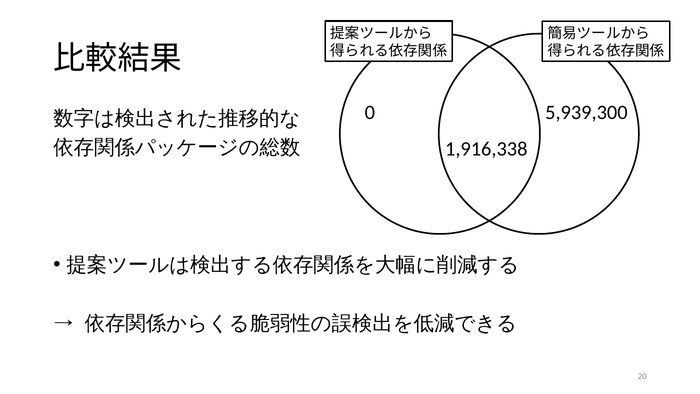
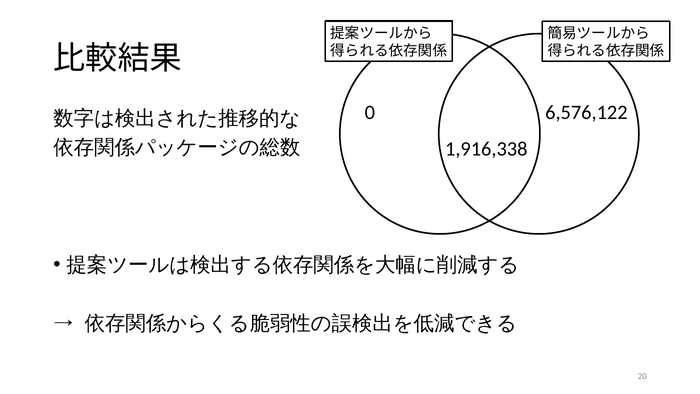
5,939,300: 5,939,300 -> 6,576,122 (586, 113)
